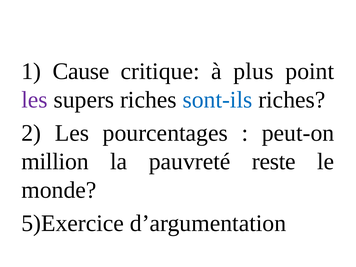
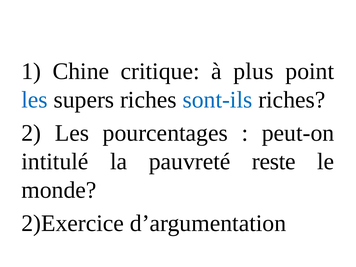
Cause: Cause -> Chine (81, 71)
les colour: purple -> blue (35, 100)
million: million -> intitulé (55, 162)
5)Exercice: 5)Exercice -> 2)Exercice (73, 223)
